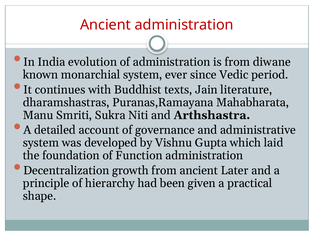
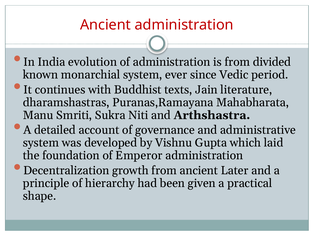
diwane: diwane -> divided (272, 62)
Function: Function -> Emperor (139, 155)
